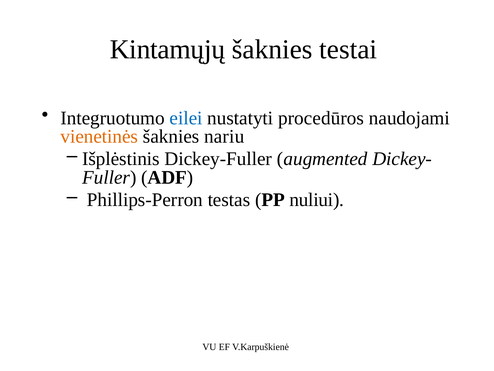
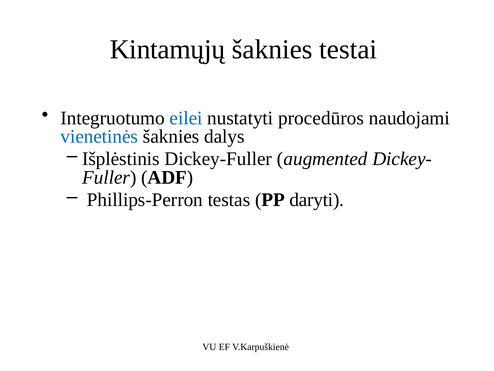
vienetinės colour: orange -> blue (99, 136)
nariu: nariu -> dalys (224, 136)
nuliui: nuliui -> daryti (317, 199)
